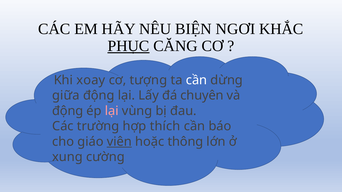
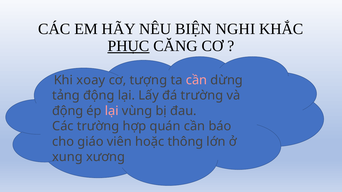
NGƠI: NGƠI -> NGHI (236, 29)
cần colour: white -> pink (197, 80)
giữa: giữa -> tảng (66, 96)
đá chuyên: chuyên -> trường (202, 96)
thích: thích -> quán (165, 126)
viên underline: present -> none (119, 142)
cường: cường -> xương (106, 157)
